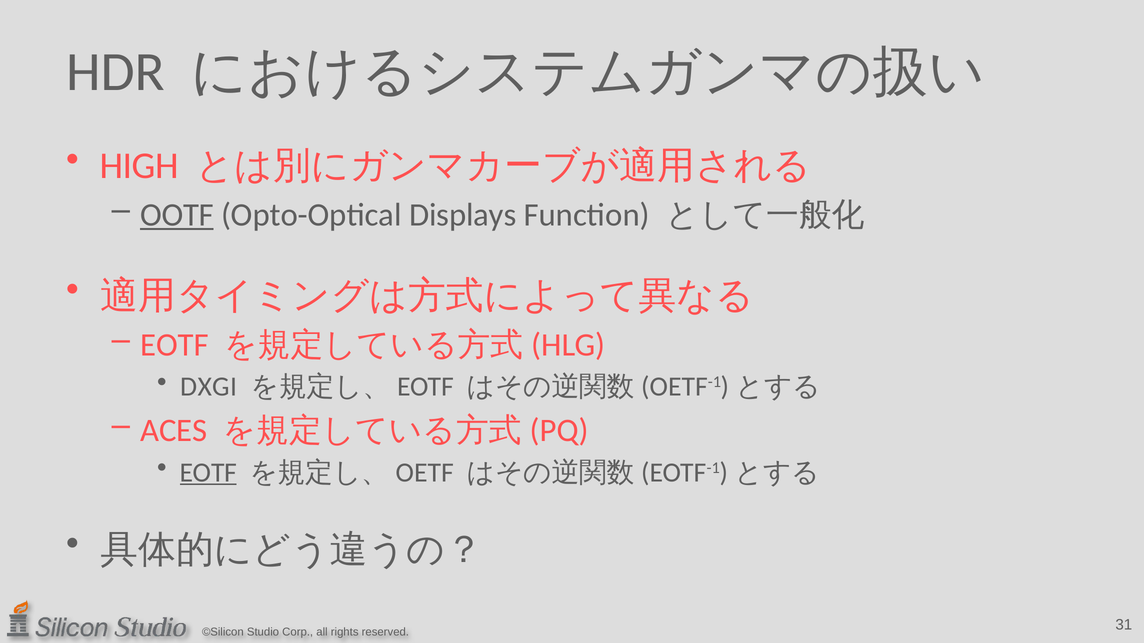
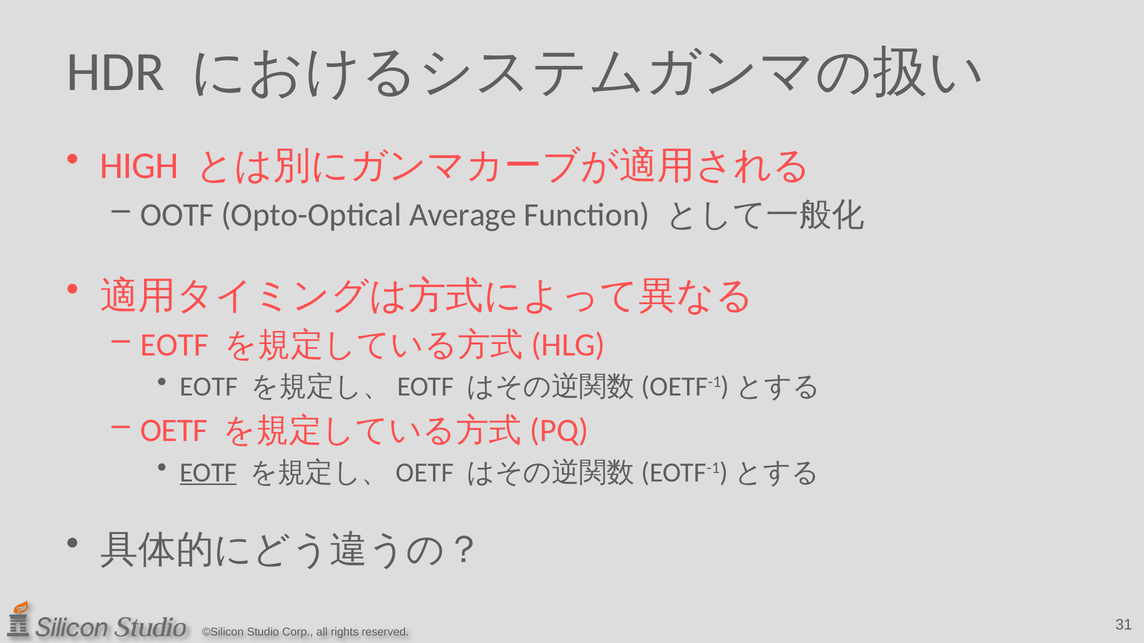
OOTF underline: present -> none (177, 215)
Displays: Displays -> Average (463, 215)
DXGI: DXGI -> EOTF (209, 387)
ACES: ACES -> OETF (174, 431)
